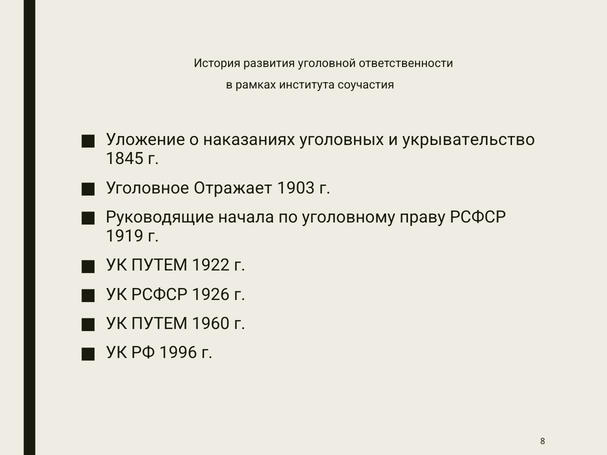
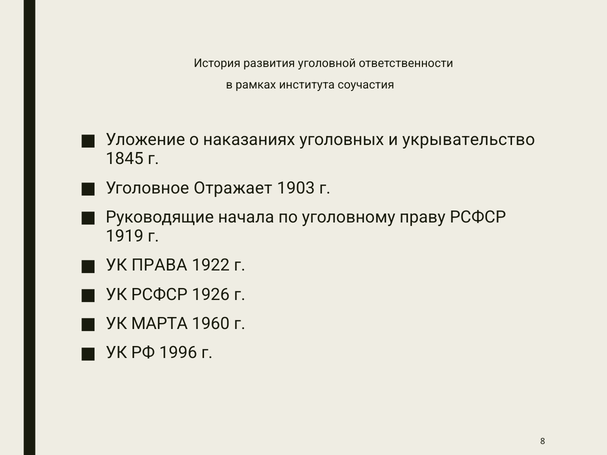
ПУТЕМ: ПУТЕМ -> ПРАВА (159, 265)
ПУТЕМ: ПУТЕМ -> МАРТА (159, 324)
